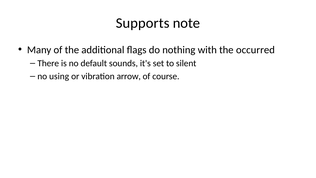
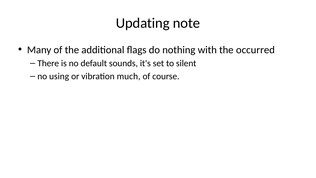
Supports: Supports -> Updating (143, 23)
arrow: arrow -> much (129, 76)
